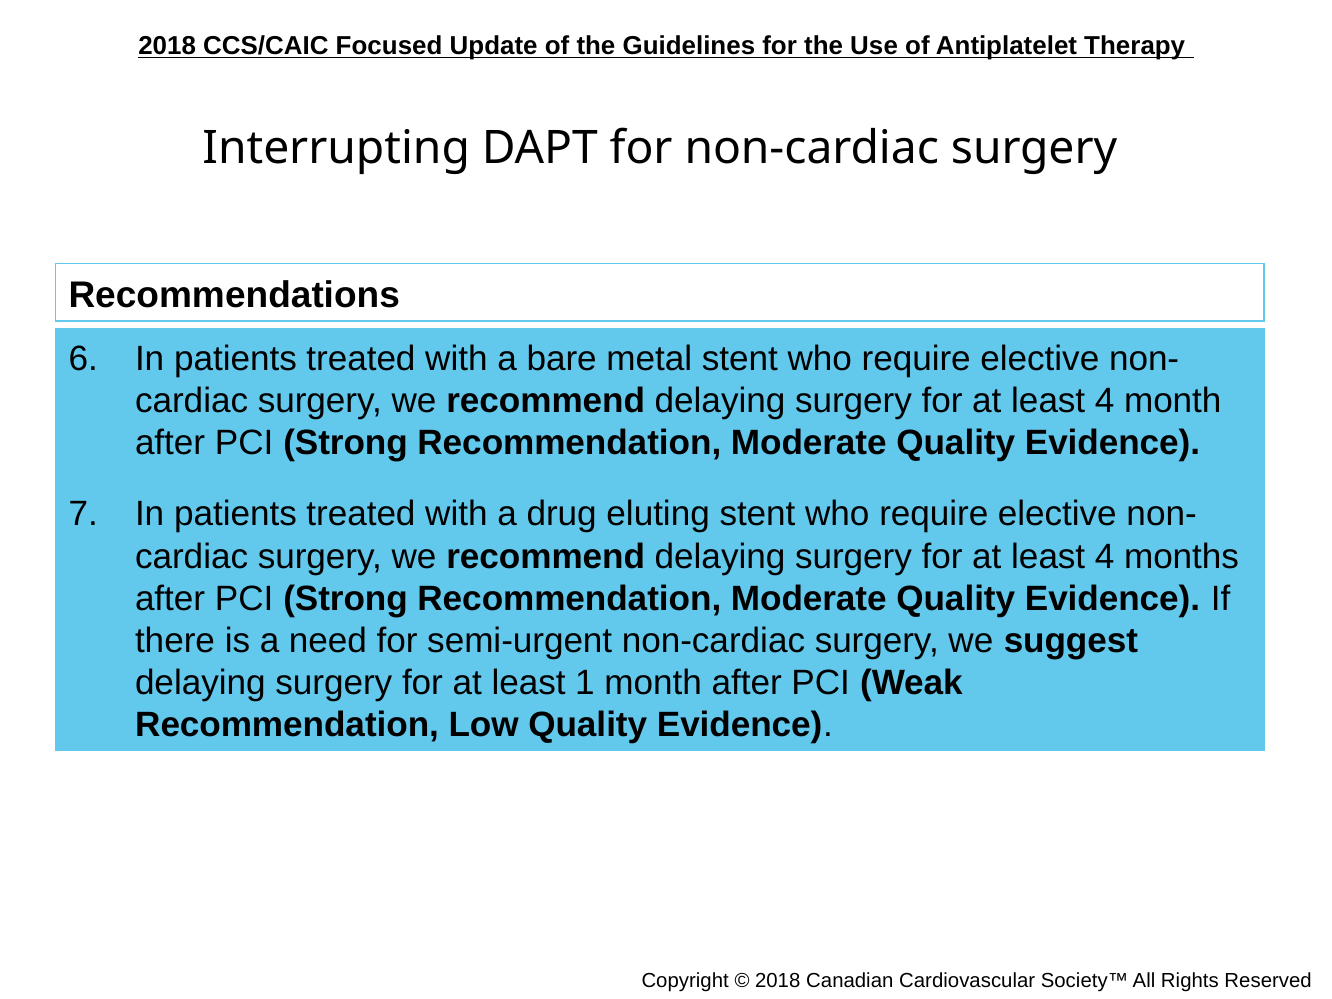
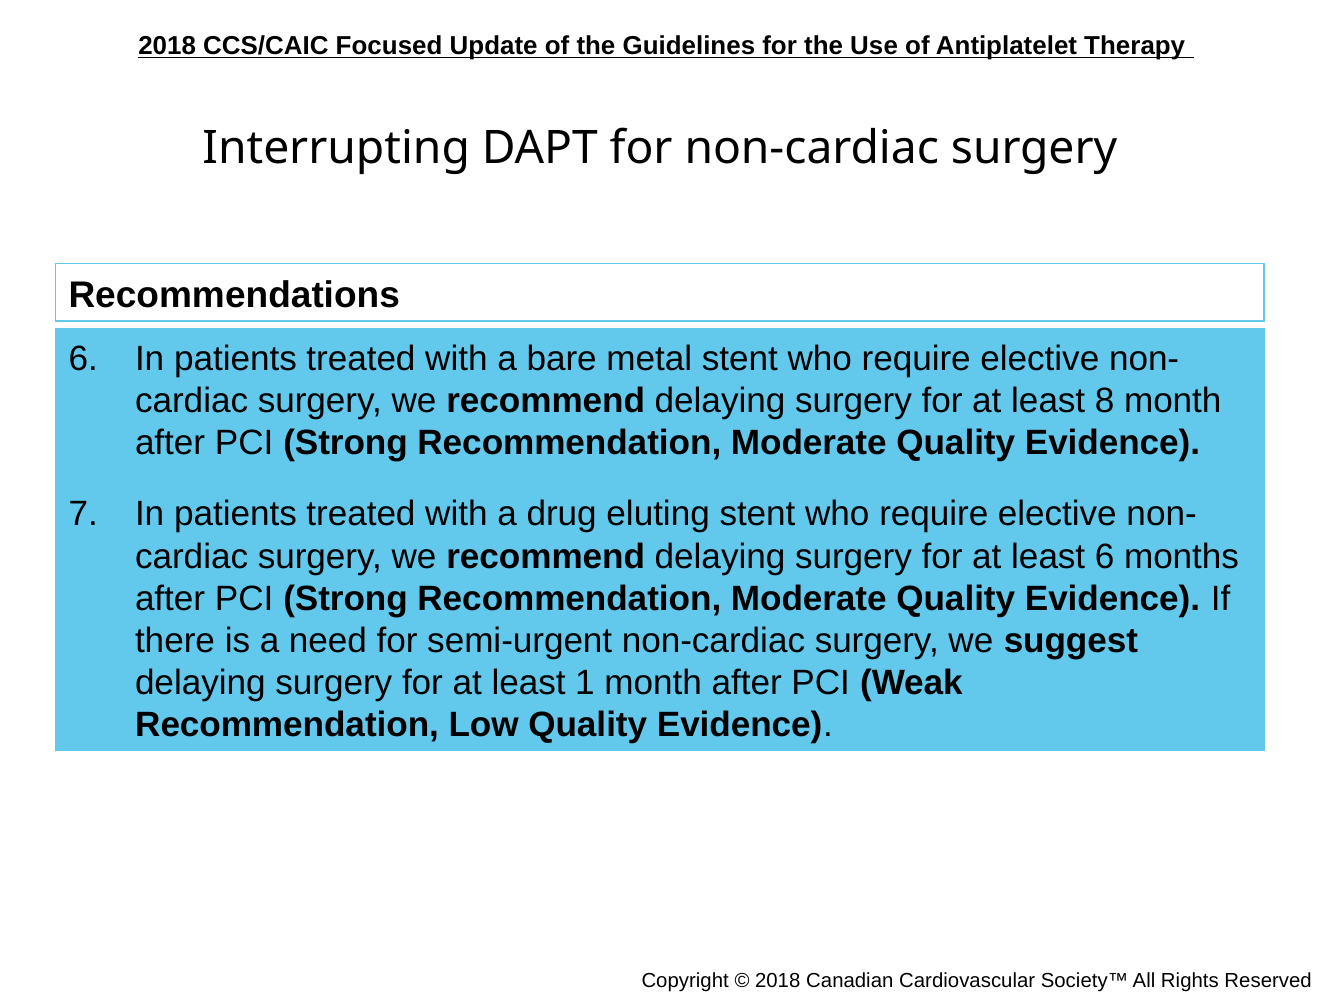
4: 4 -> 8 (1105, 401)
4: 4 -> 6 (1105, 557)
